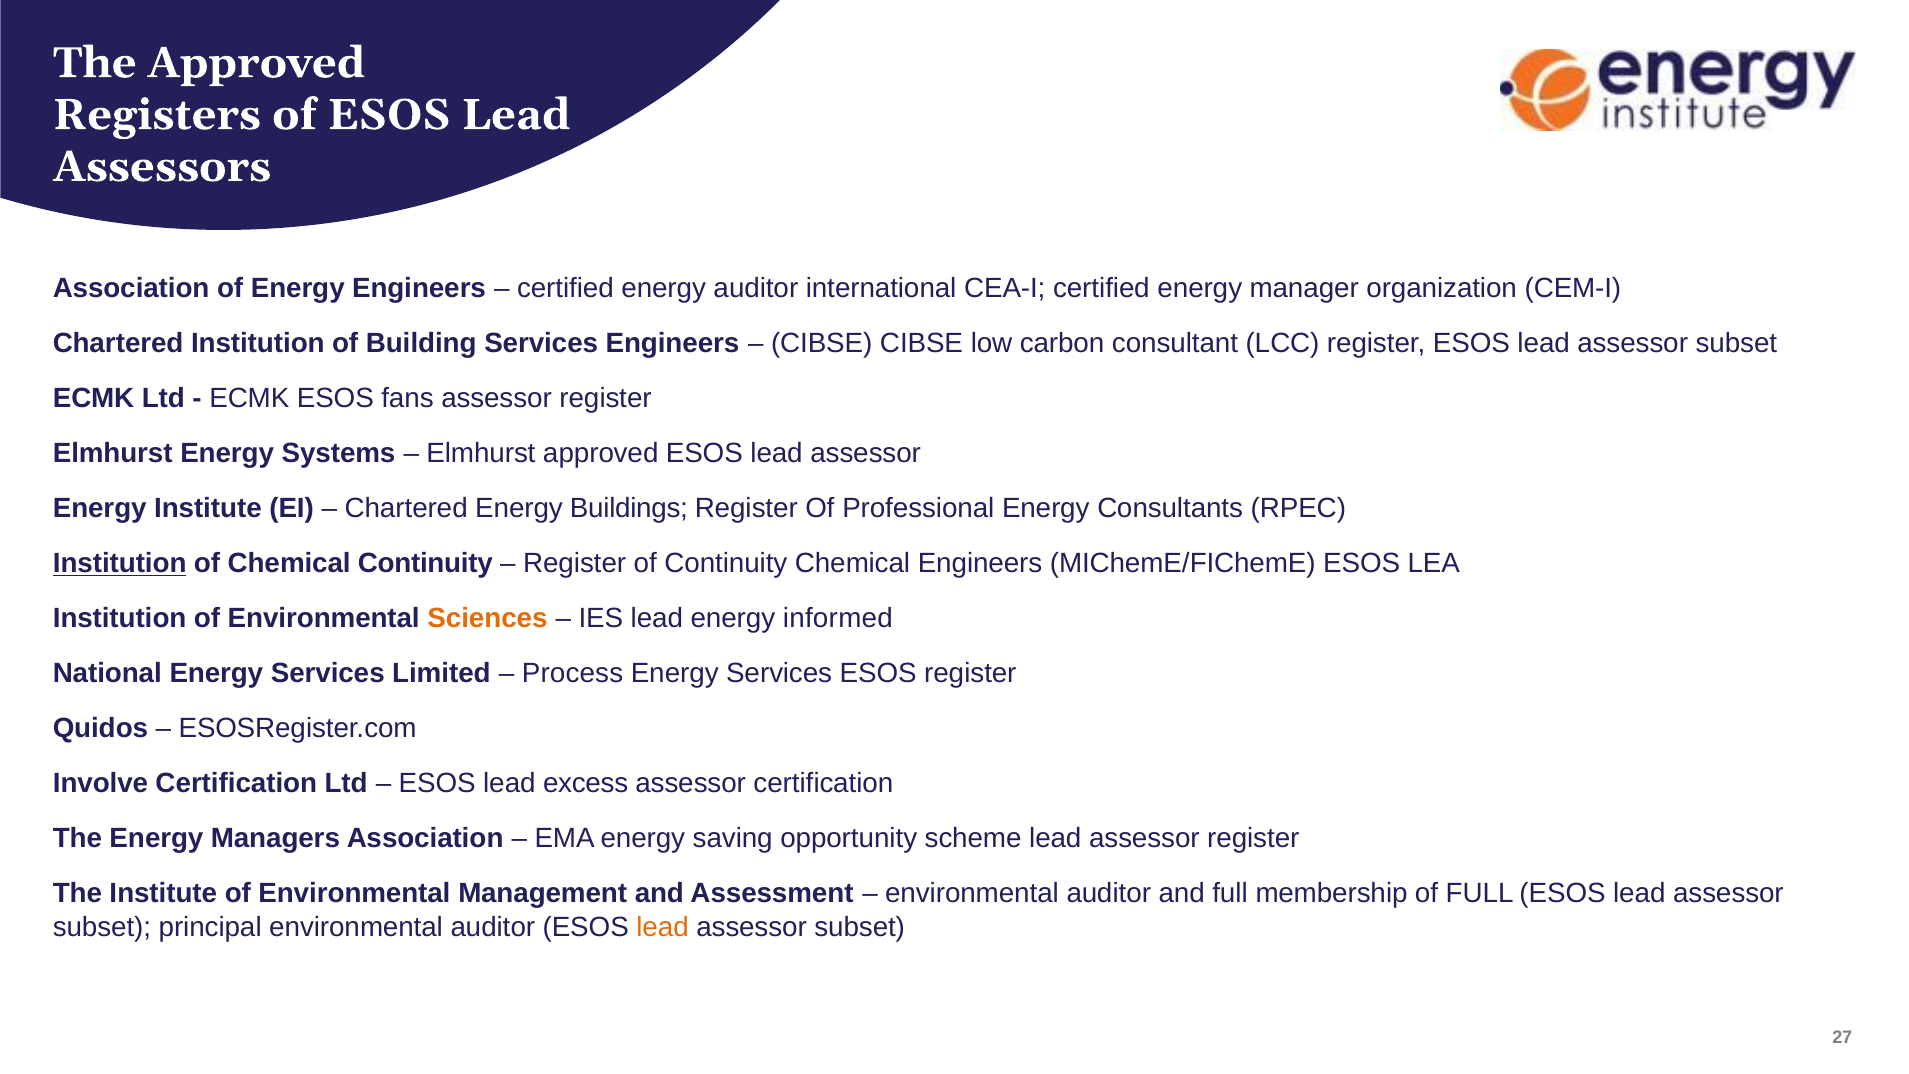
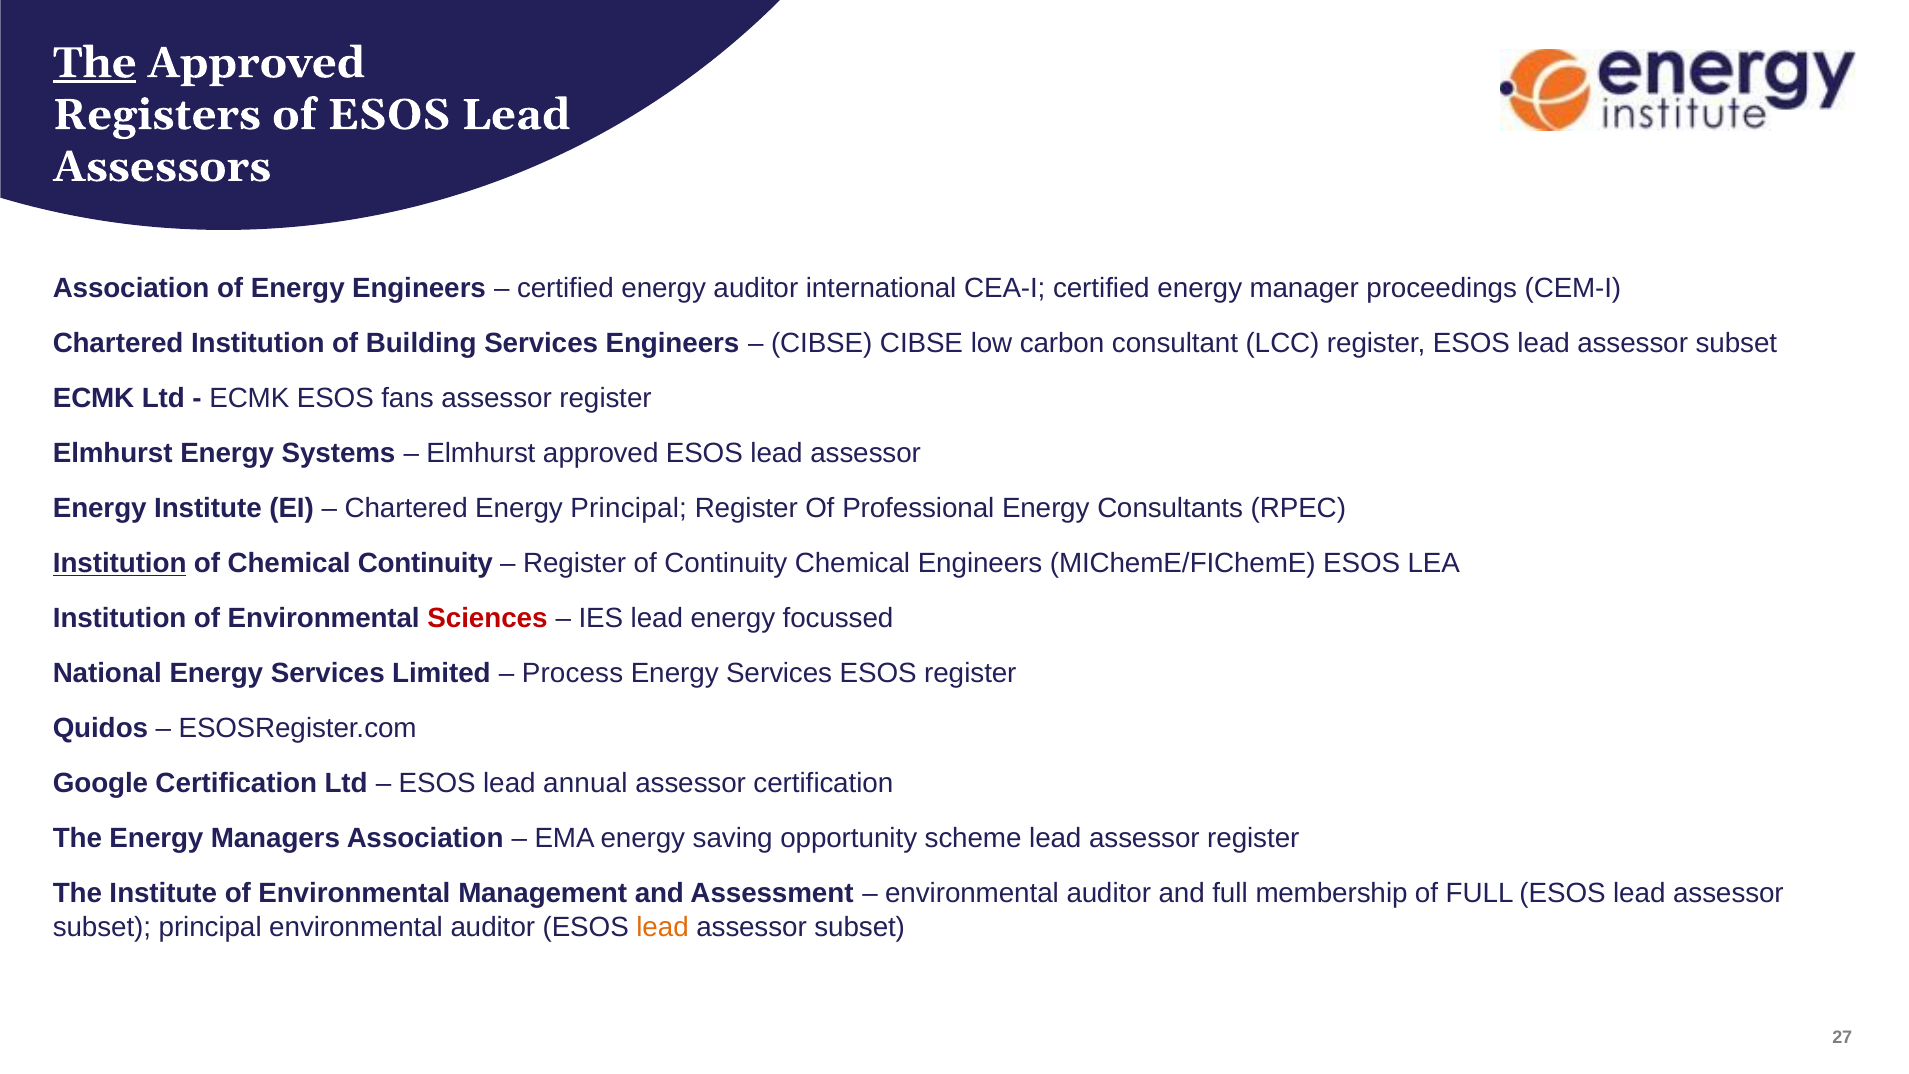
The underline: none -> present (95, 63)
organization: organization -> proceedings (1442, 288)
Energy Buildings: Buildings -> Principal (629, 508)
Sciences colour: orange -> red (487, 618)
informed: informed -> focussed (838, 618)
Involve: Involve -> Google (101, 783)
excess: excess -> annual (585, 783)
